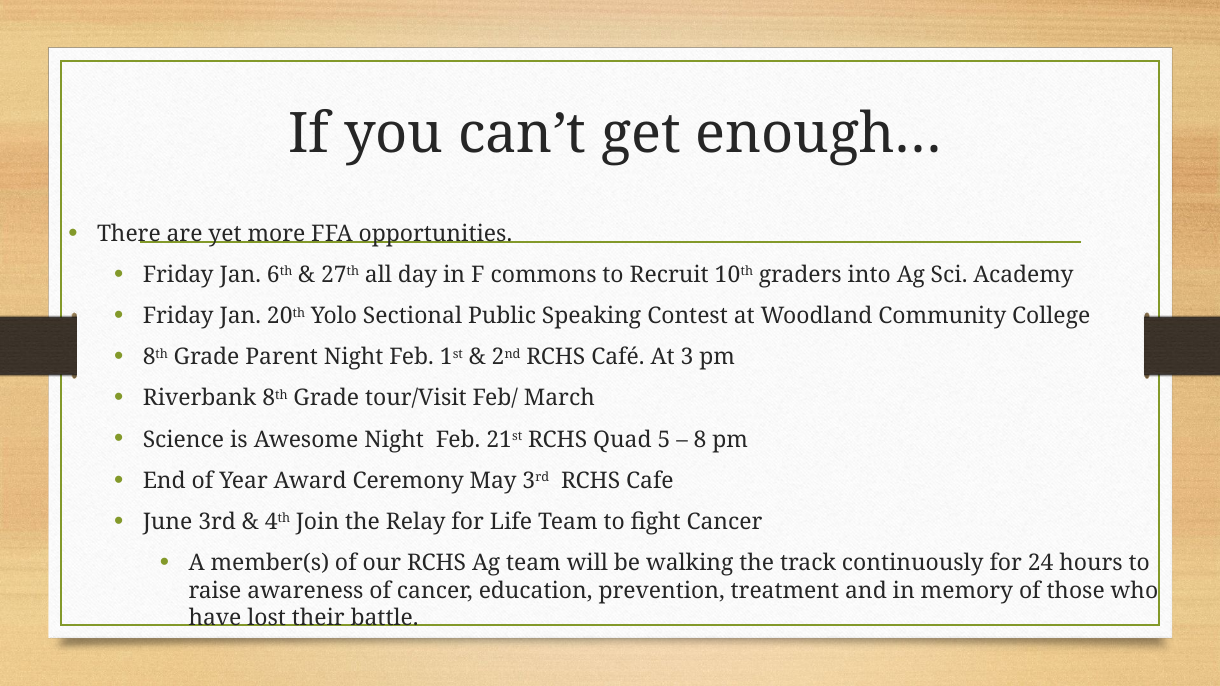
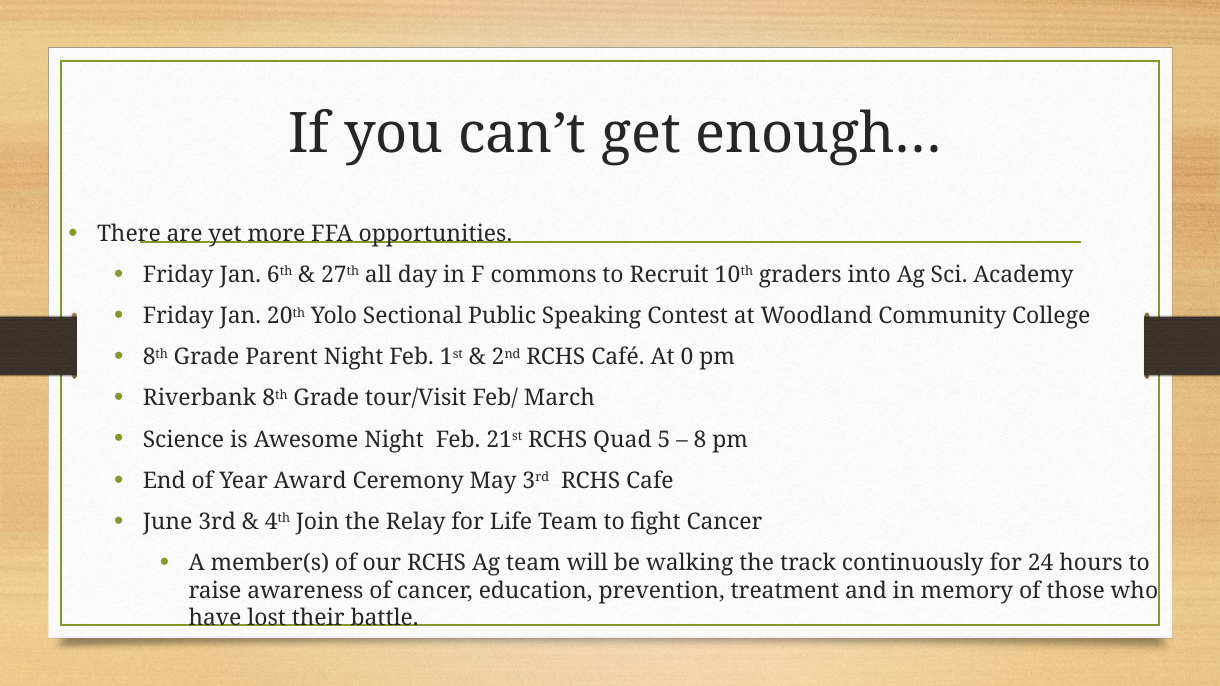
3: 3 -> 0 (687, 357)
